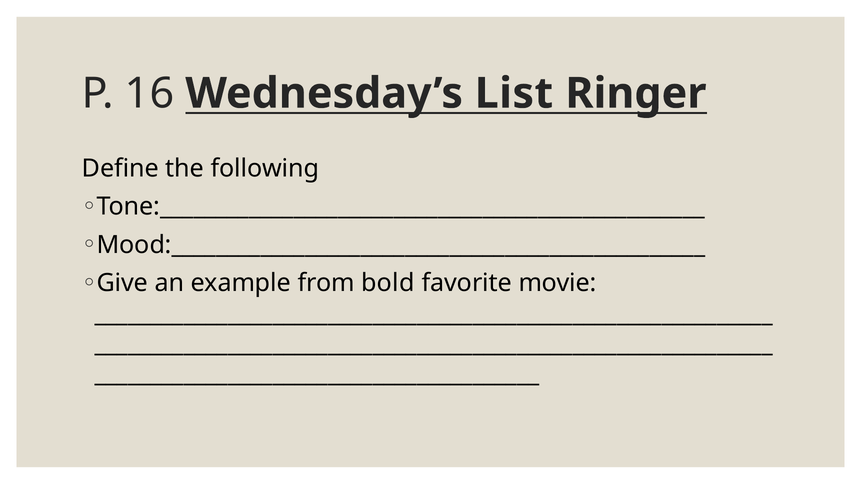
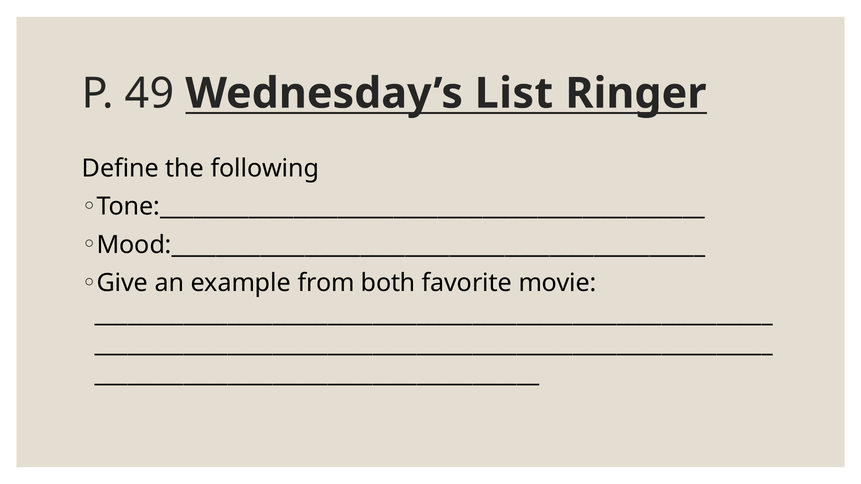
16: 16 -> 49 (150, 94)
bold: bold -> both (388, 283)
